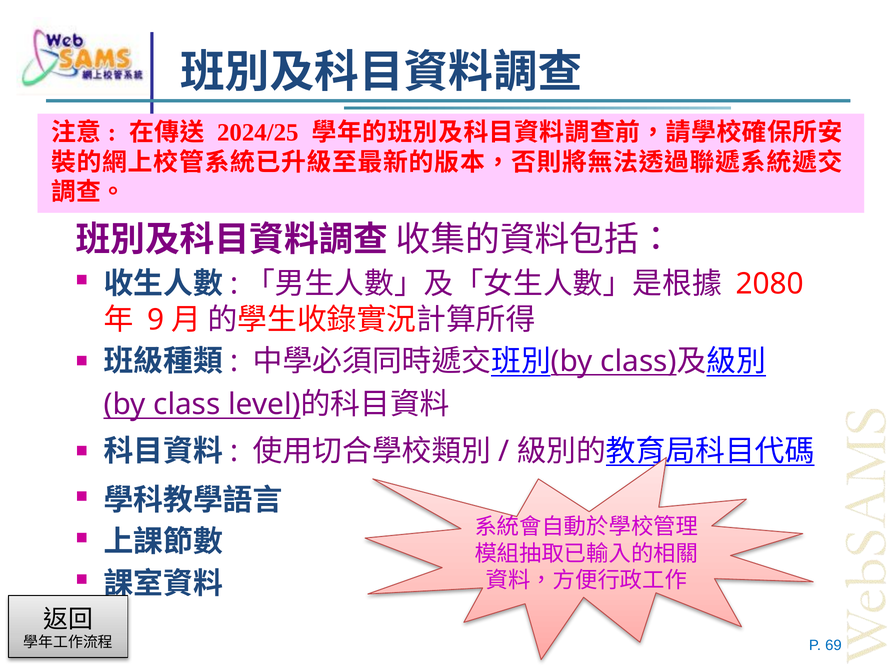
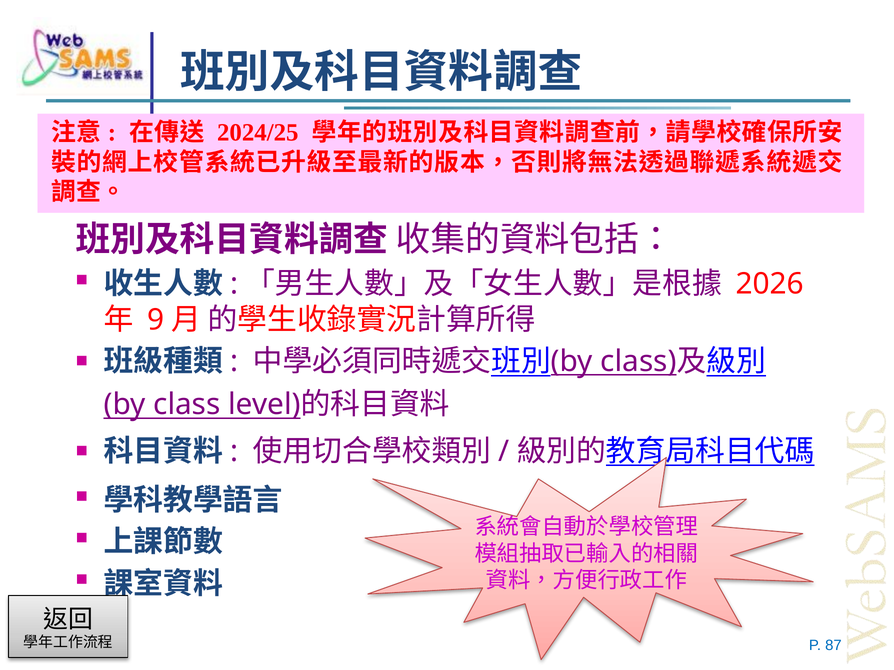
2080: 2080 -> 2026 (770, 284)
69: 69 -> 87 (833, 646)
